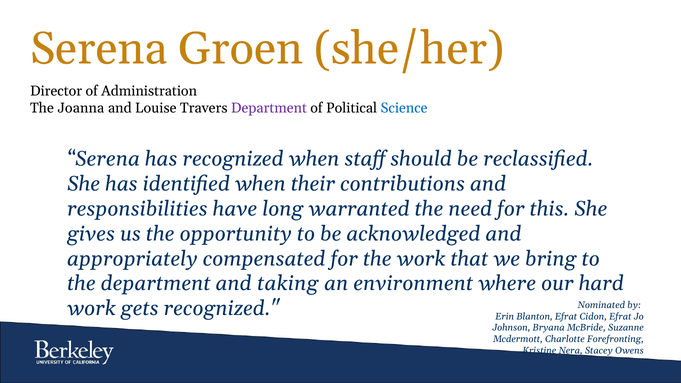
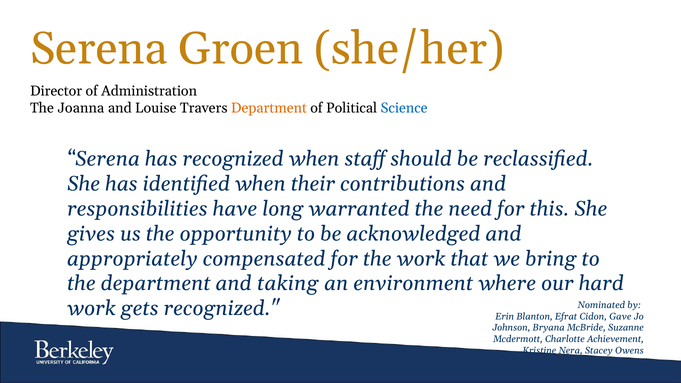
Department colour: purple -> orange (269, 108)
Cidon Efrat: Efrat -> Gave (620, 317)
Forefronting: Forefronting -> Achievement (615, 339)
